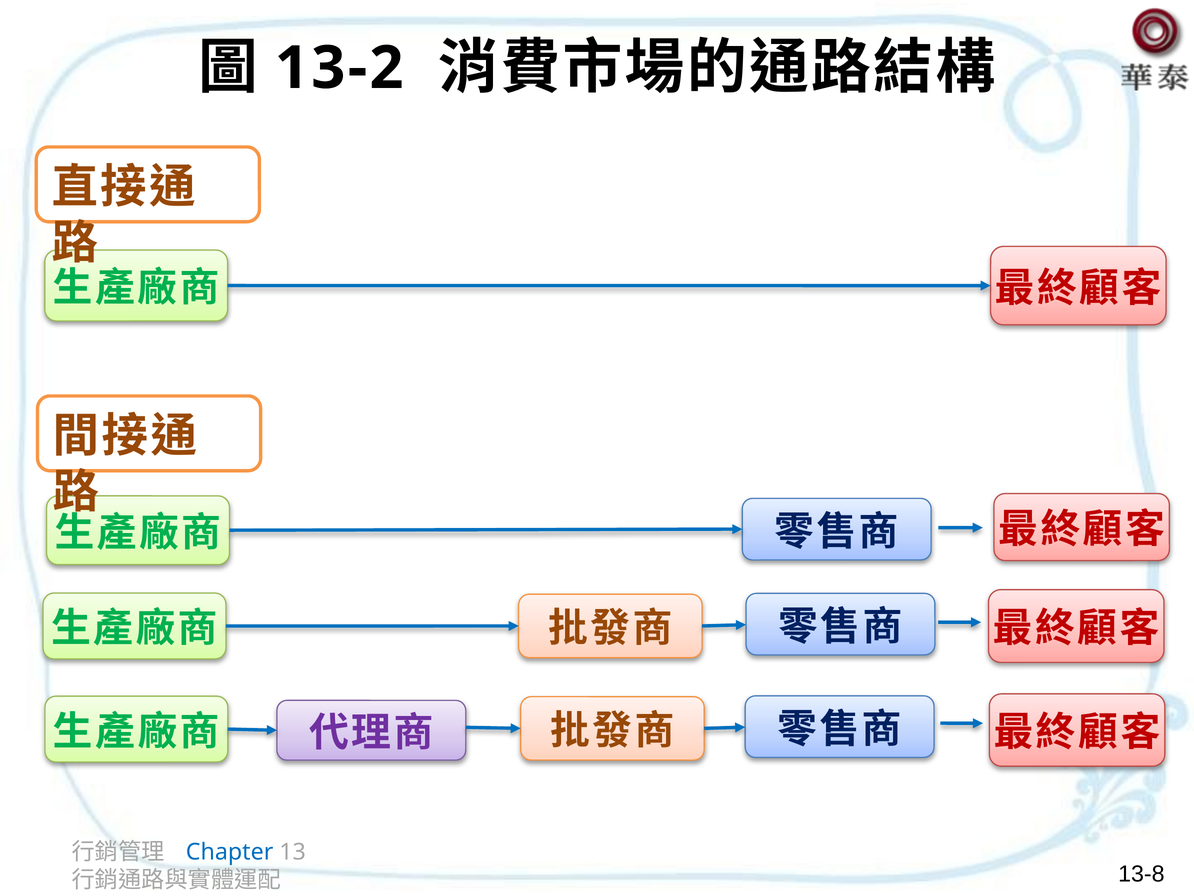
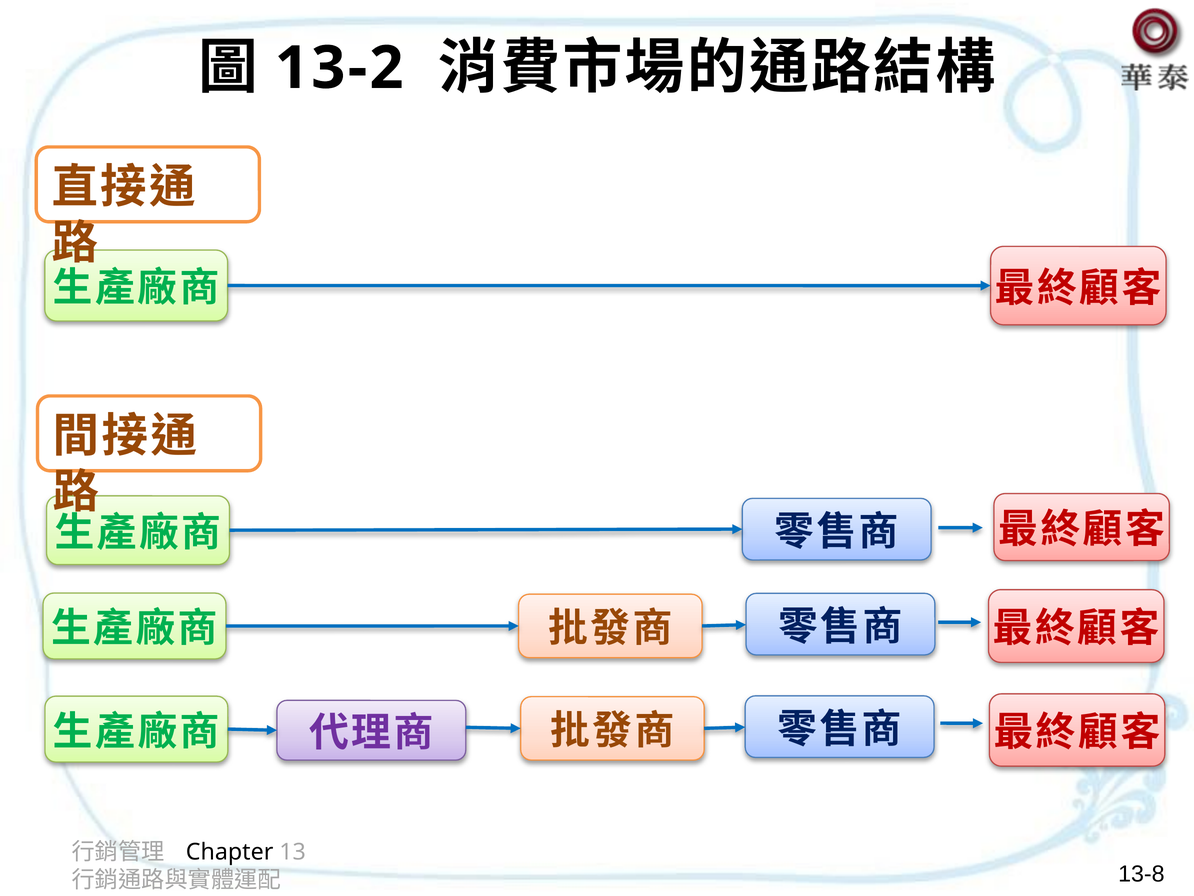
Chapter colour: blue -> black (230, 852)
